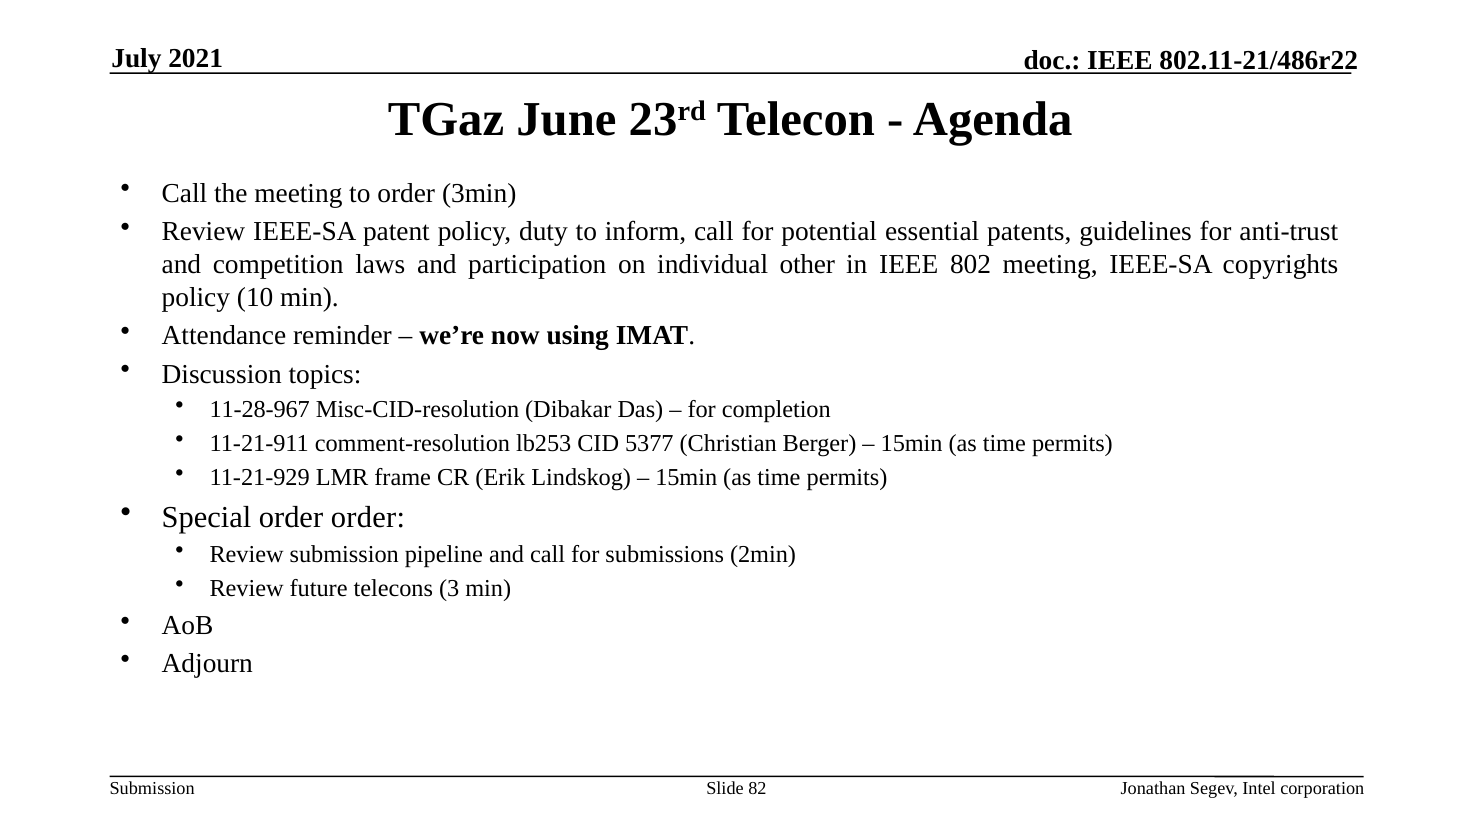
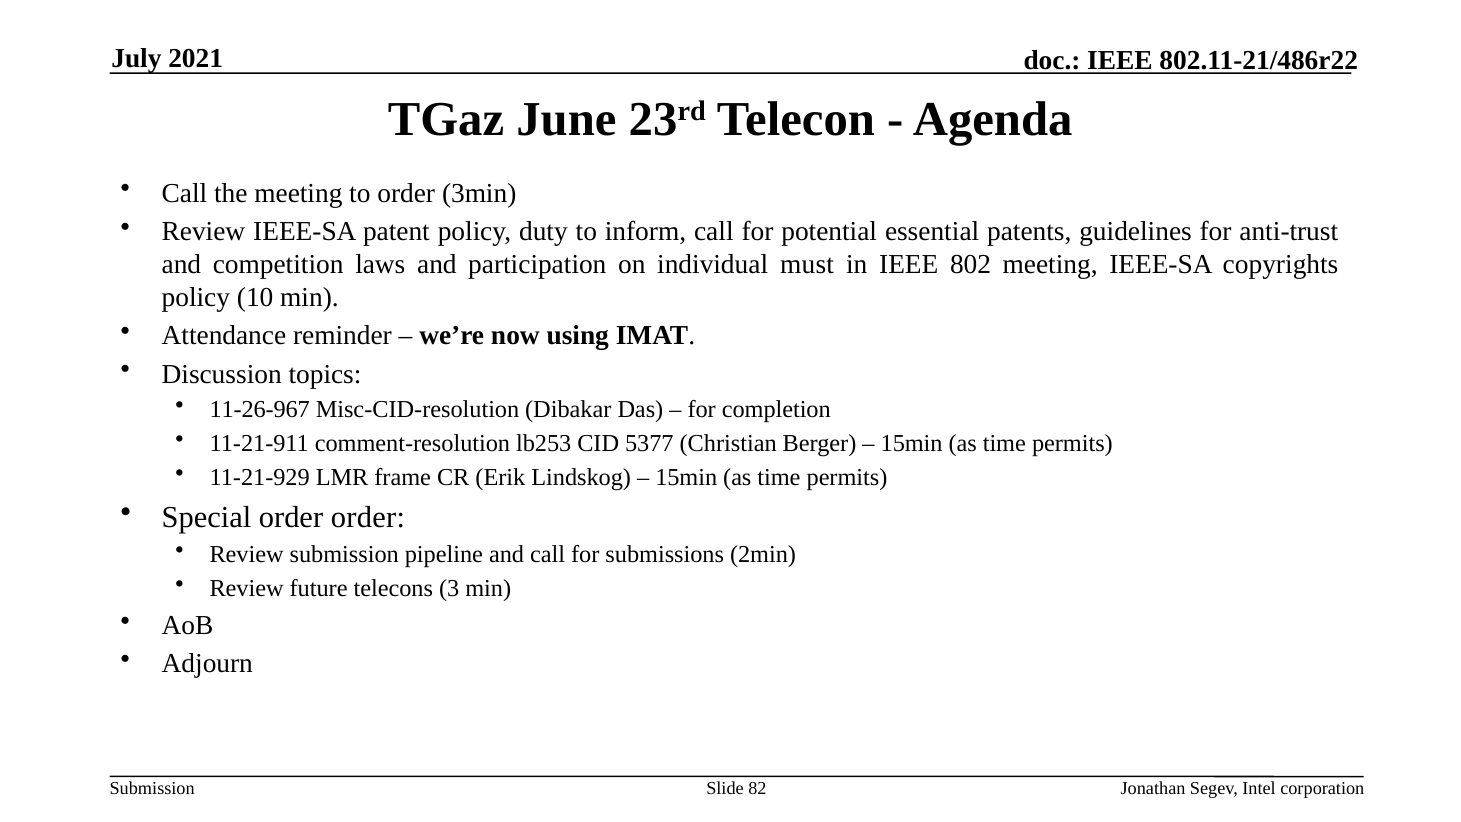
other: other -> must (807, 264)
11-28-967: 11-28-967 -> 11-26-967 (260, 410)
